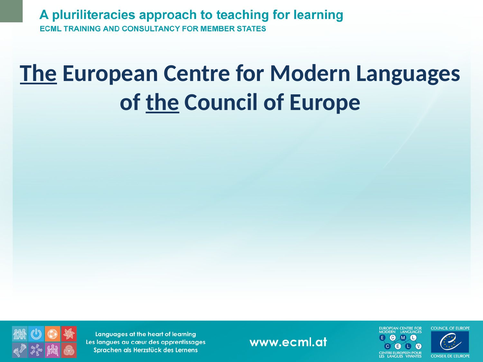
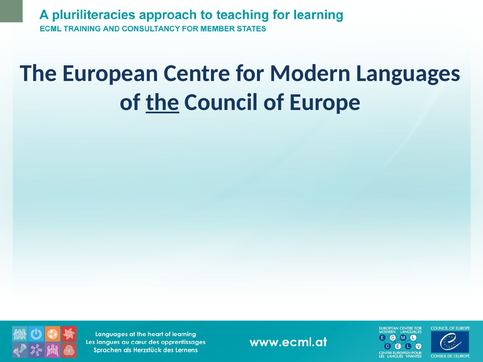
The underline: present -> none (38, 73)
